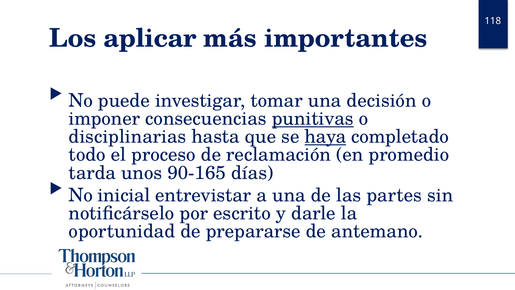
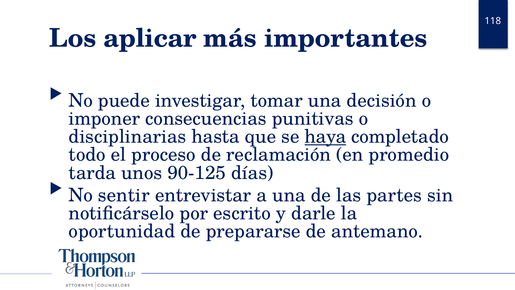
punitivas underline: present -> none (313, 119)
90-165: 90-165 -> 90-125 (197, 173)
inicial: inicial -> sentir (124, 195)
